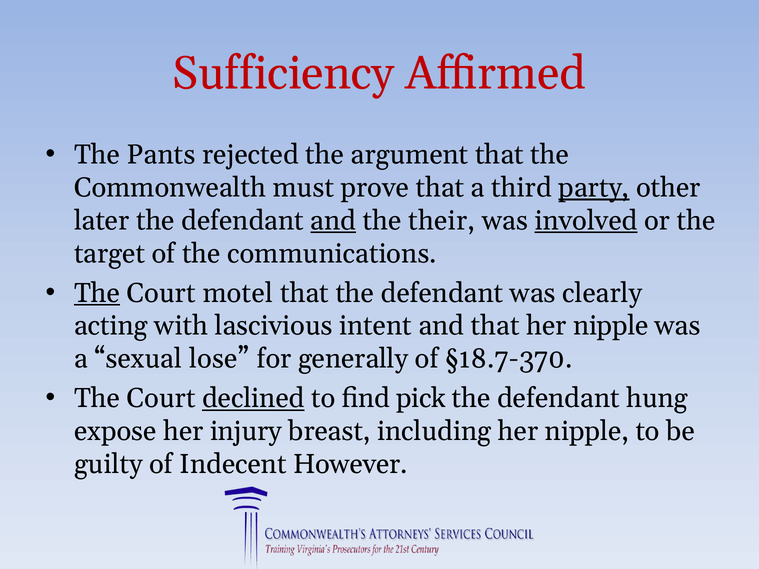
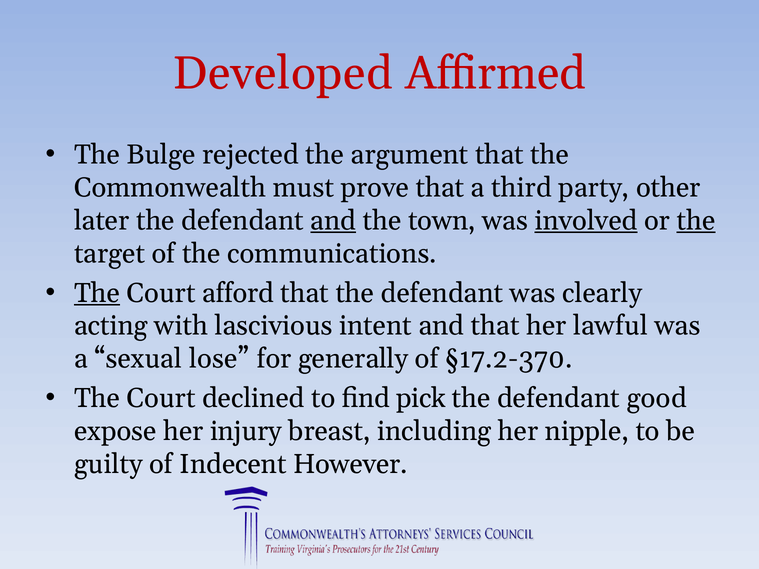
Sufficiency: Sufficiency -> Developed (283, 73)
Pants: Pants -> Bulge (161, 155)
party underline: present -> none (594, 188)
their: their -> town (442, 221)
the underline: none -> present (696, 221)
motel: motel -> afford (238, 293)
that her nipple: nipple -> lawful (611, 326)
§18.7-370: §18.7-370 -> §17.2-370 (509, 359)
declined underline: present -> none (253, 399)
hung: hung -> good (657, 399)
